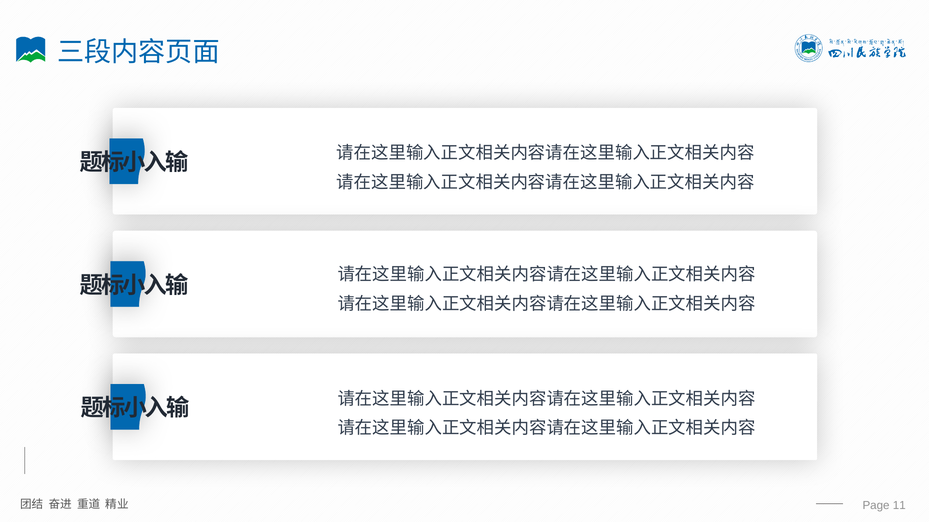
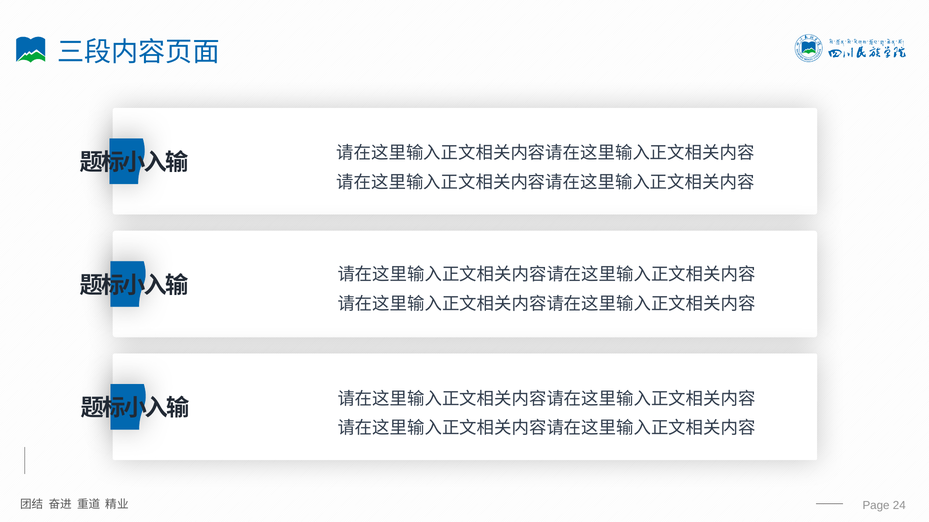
11: 11 -> 24 (899, 506)
